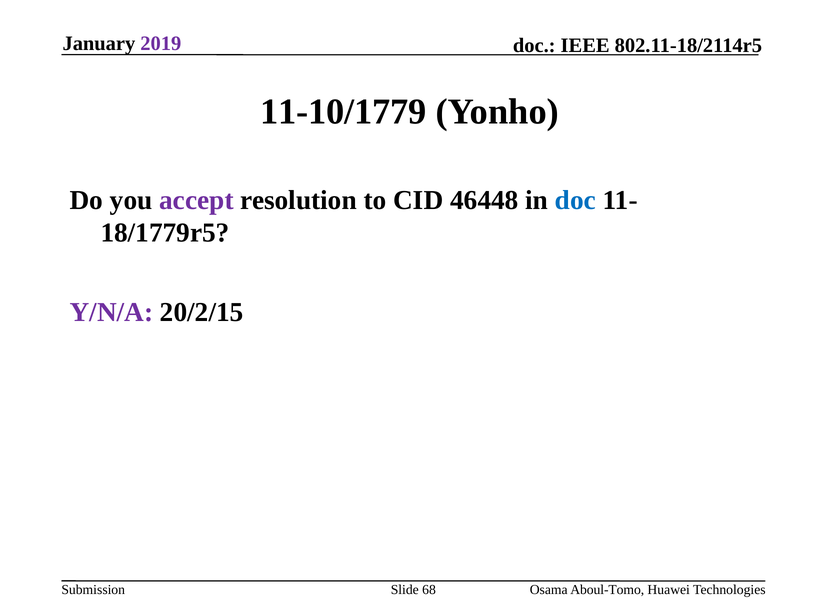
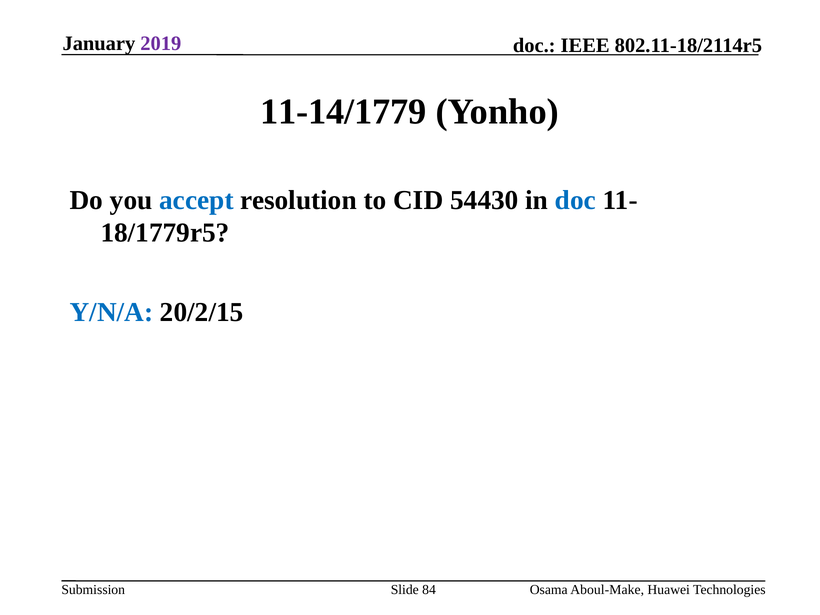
11-10/1779: 11-10/1779 -> 11-14/1779 (343, 112)
accept colour: purple -> blue (196, 200)
46448: 46448 -> 54430 (484, 200)
Y/N/A colour: purple -> blue (111, 312)
68: 68 -> 84 (429, 590)
Aboul-Tomo: Aboul-Tomo -> Aboul-Make (607, 590)
